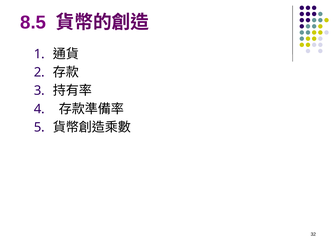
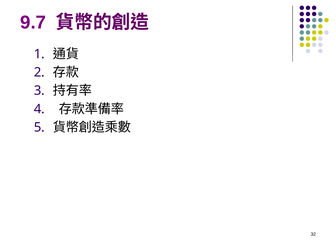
8.5: 8.5 -> 9.7 (33, 22)
